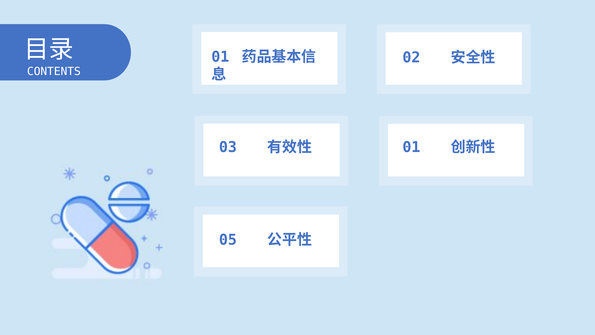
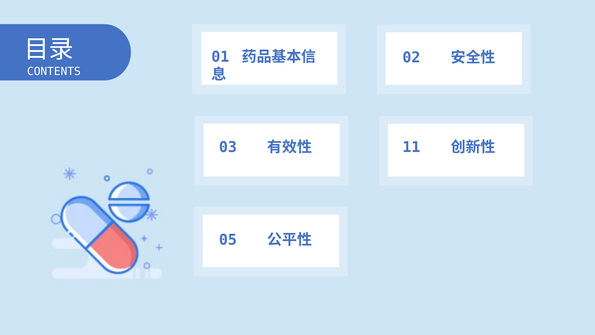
01: 01 -> 11 (411, 147)
